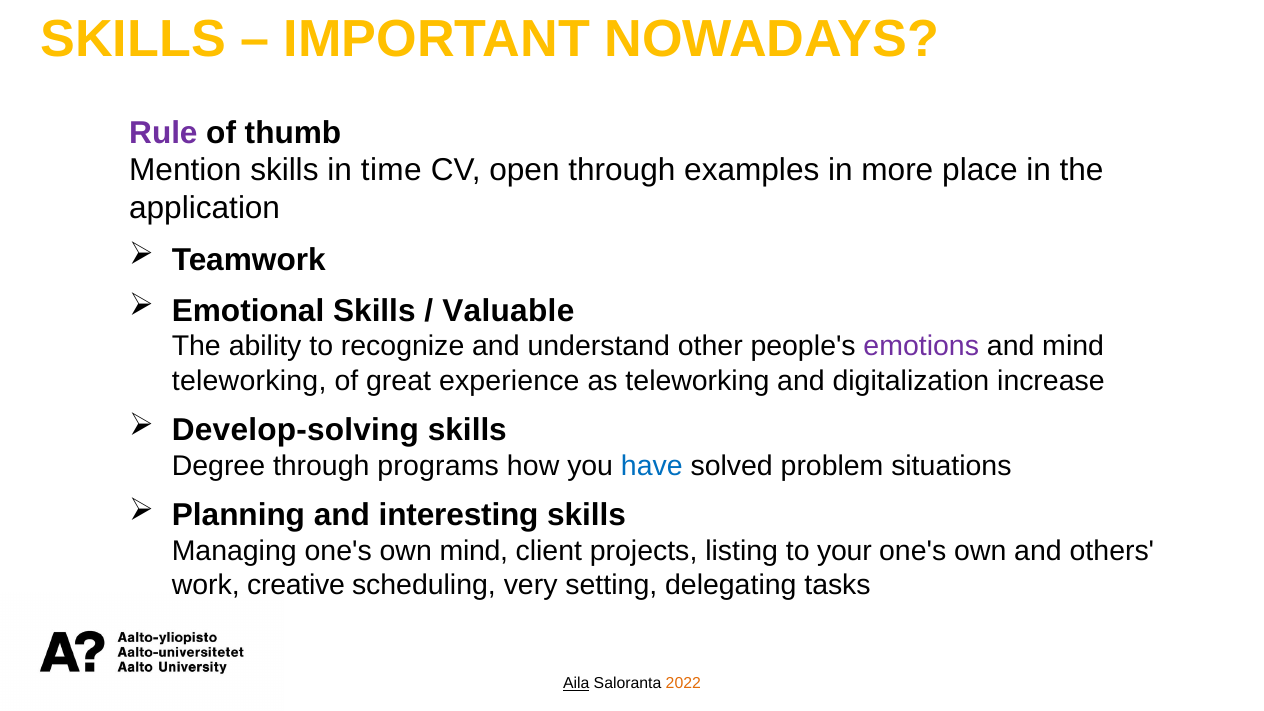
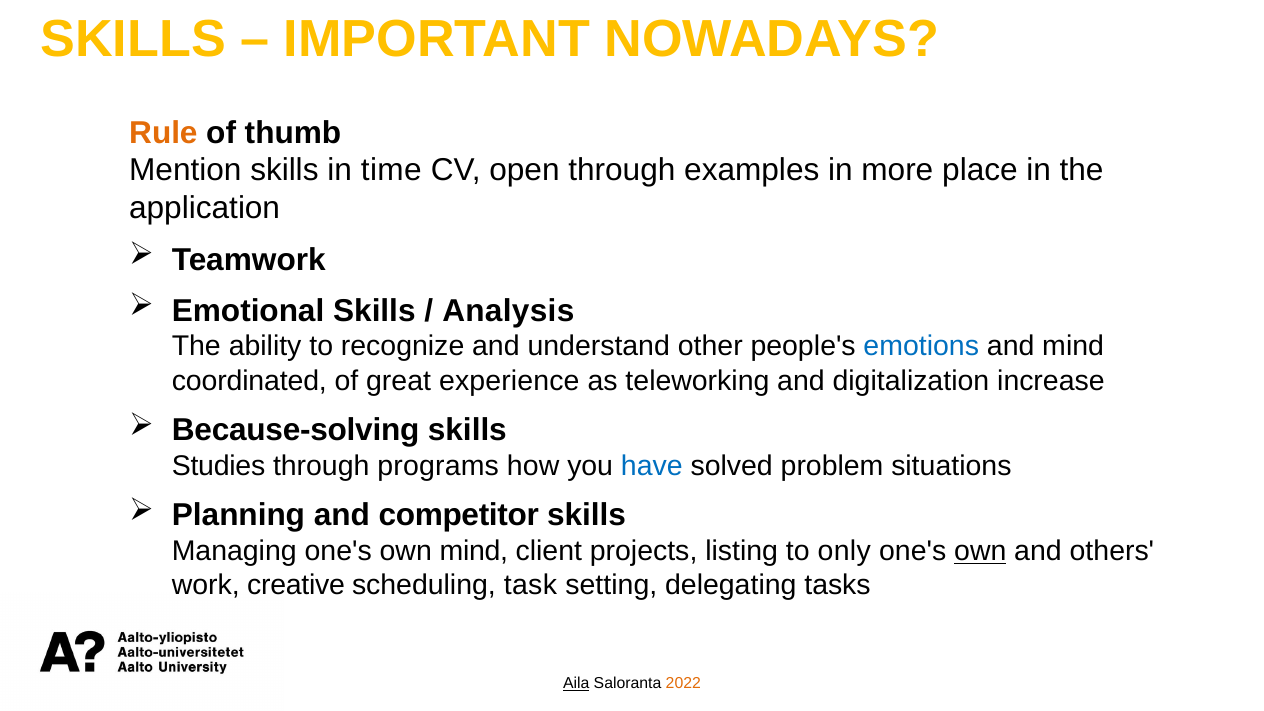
Rule colour: purple -> orange (163, 133)
Valuable: Valuable -> Analysis (508, 311)
emotions colour: purple -> blue (921, 347)
teleworking: teleworking -> coordinated (249, 381)
Develop-solving: Develop-solving -> Because-solving (296, 430)
Degree: Degree -> Studies (219, 466)
interesting: interesting -> competitor (459, 515)
your: your -> only (844, 551)
own underline: none -> present (980, 551)
very: very -> task (530, 585)
